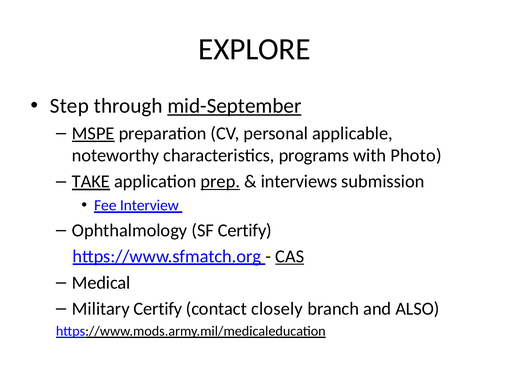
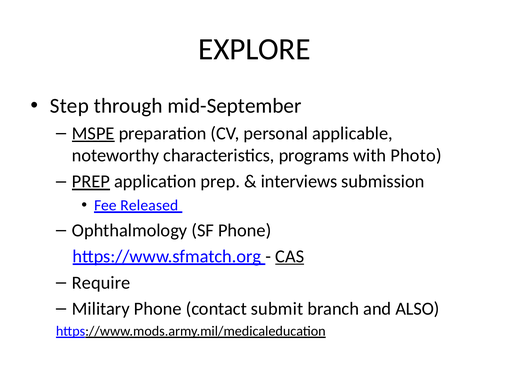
mid-September underline: present -> none (234, 106)
TAKE: TAKE -> PREP (91, 181)
prep underline: present -> none (220, 181)
Interview: Interview -> Released (149, 205)
SF Certify: Certify -> Phone (245, 230)
Medical: Medical -> Require (101, 283)
Military Certify: Certify -> Phone (158, 309)
closely: closely -> submit (277, 309)
